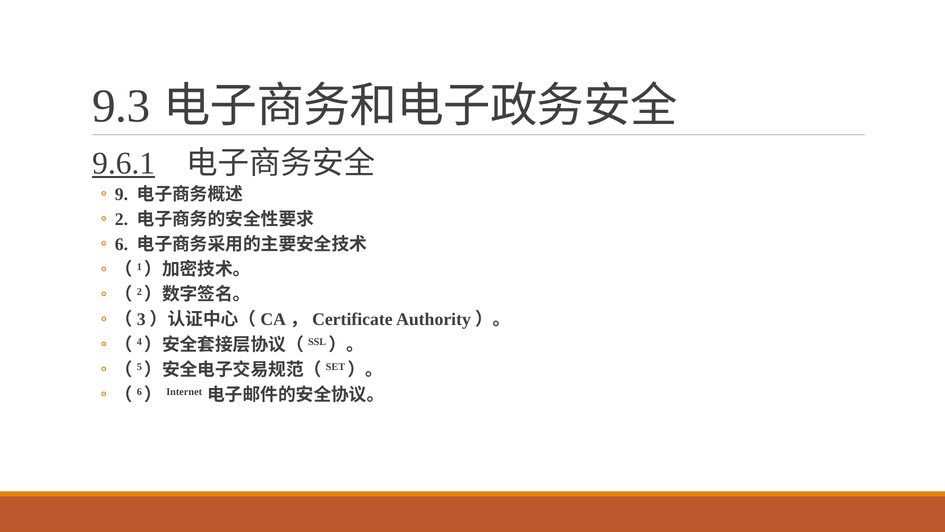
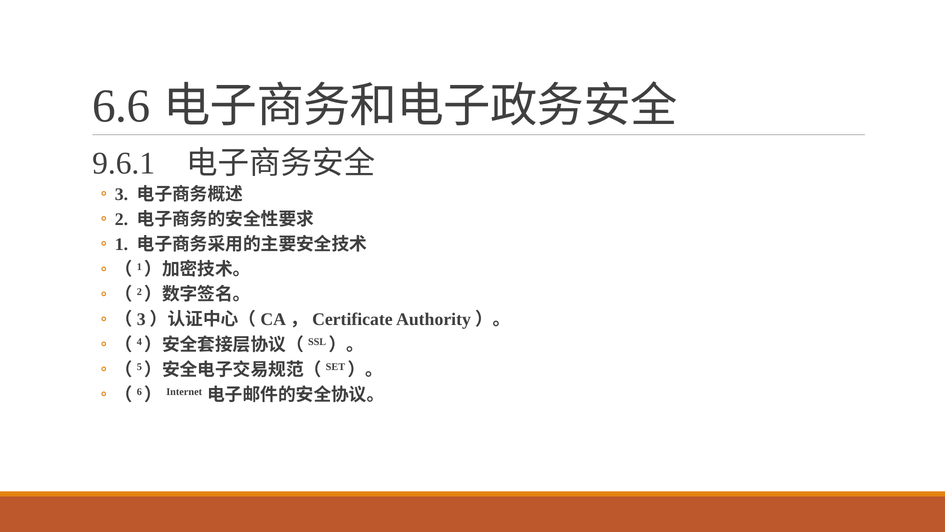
9.3: 9.3 -> 6.6 (121, 106)
9.6.1 underline: present -> none (124, 163)
9: 9 -> 3 (121, 194)
6: 6 -> 1 (121, 244)
